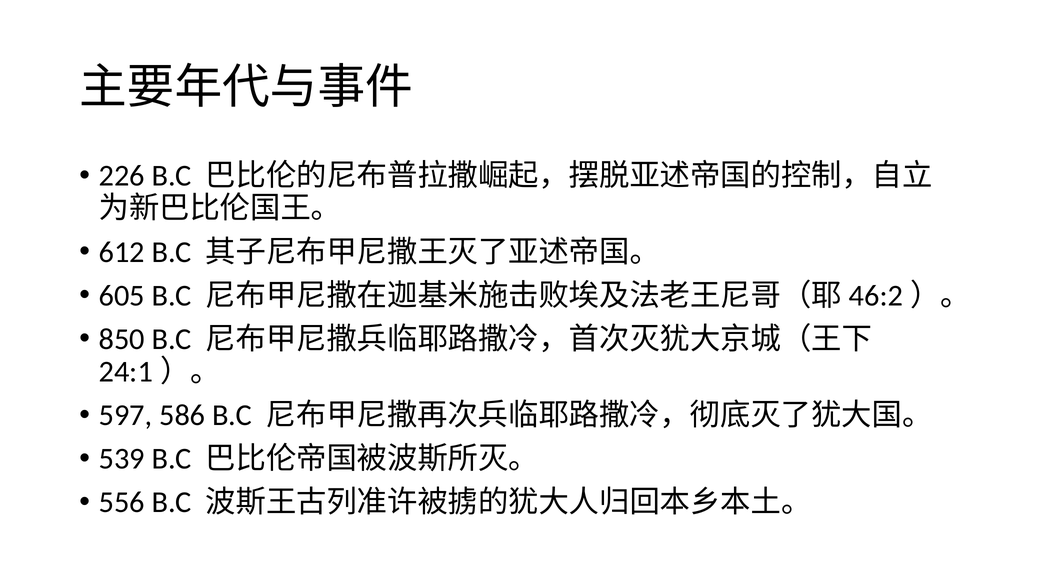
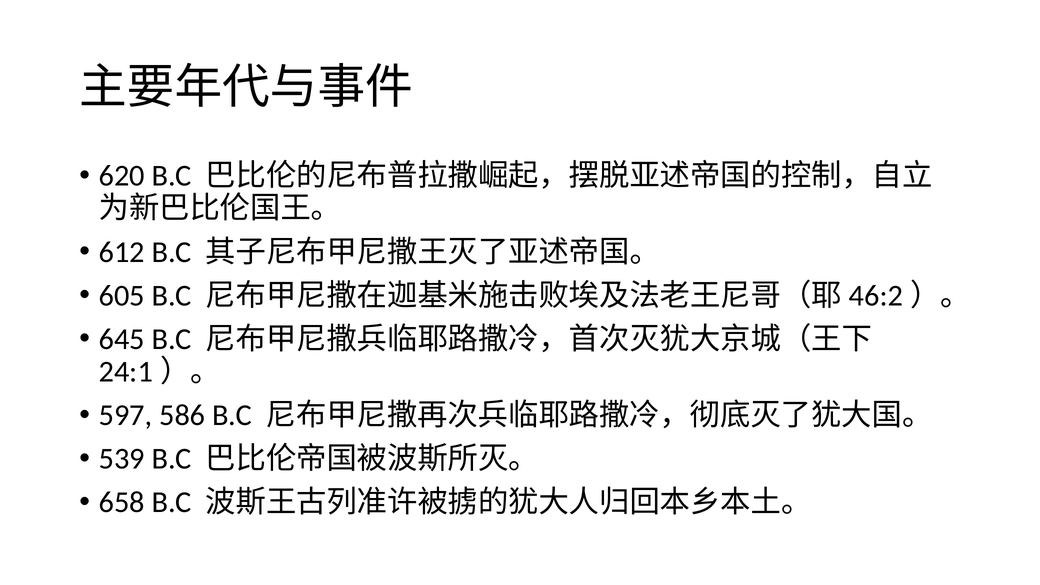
226: 226 -> 620 (122, 176)
850: 850 -> 645 (122, 339)
556: 556 -> 658 (122, 502)
